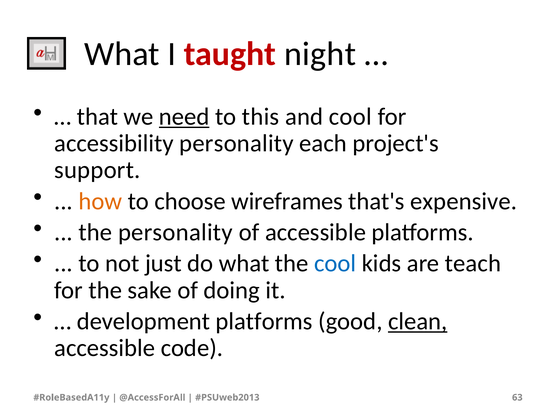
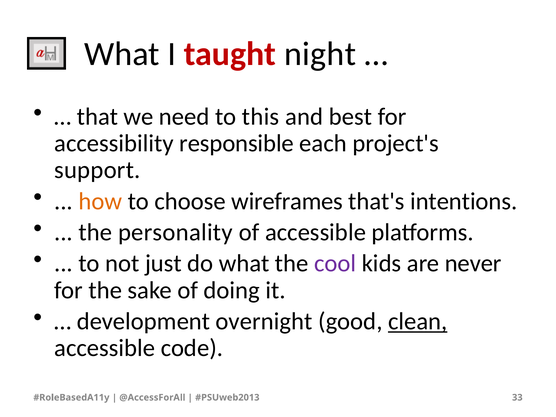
need underline: present -> none (184, 117)
and cool: cool -> best (350, 117)
accessibility personality: personality -> responsible (237, 143)
expensive: expensive -> intentions (464, 201)
cool colour: blue -> purple (335, 263)
teach: teach -> never (473, 263)
development platforms: platforms -> overnight (264, 321)
63: 63 -> 33 (517, 397)
